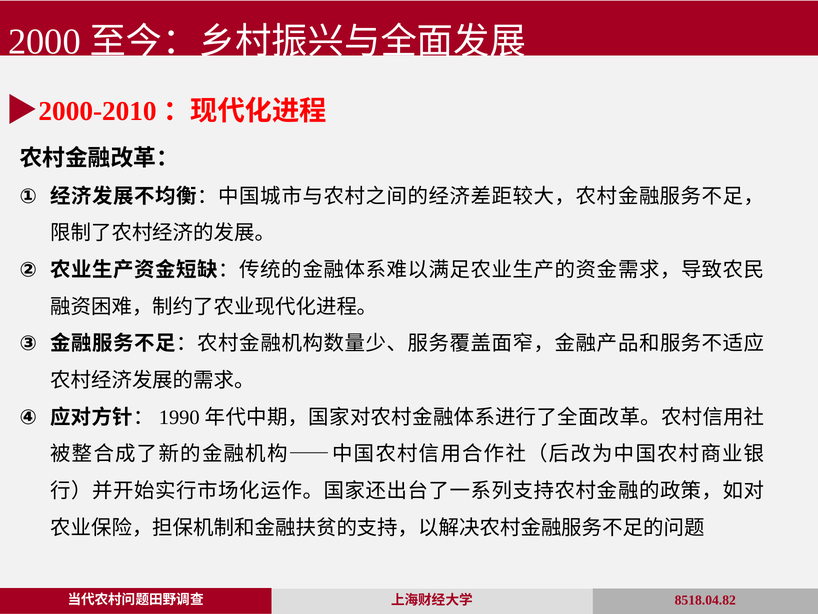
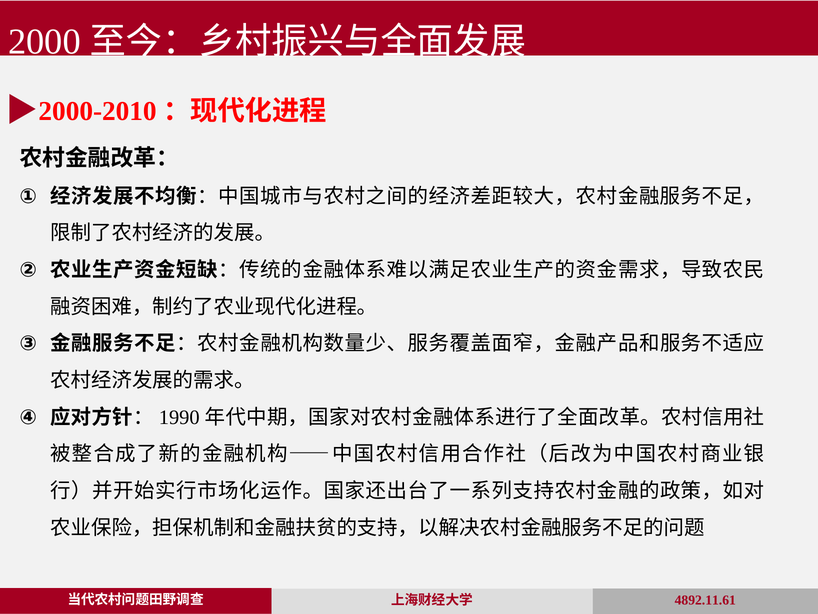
8518.04.82: 8518.04.82 -> 4892.11.61 (705, 600)
